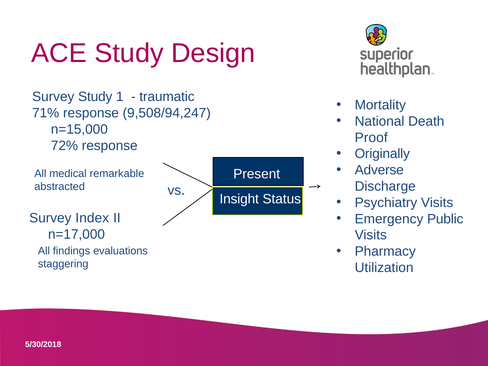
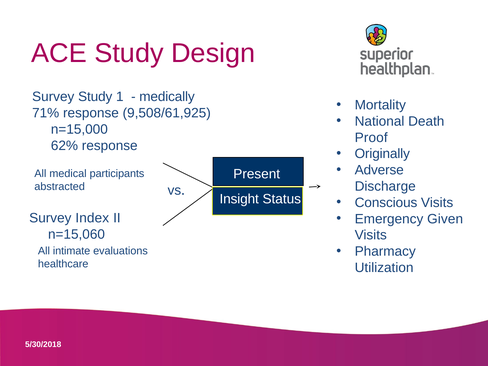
traumatic: traumatic -> medically (167, 97)
9,508/94,247: 9,508/94,247 -> 9,508/61,925 (167, 113)
72%: 72% -> 62% (64, 146)
remarkable: remarkable -> participants (117, 174)
Psychiatry: Psychiatry -> Conscious (386, 203)
Public: Public -> Given (445, 219)
n=17,000: n=17,000 -> n=15,060 (76, 234)
findings: findings -> intimate (72, 251)
staggering: staggering -> healthcare (63, 264)
